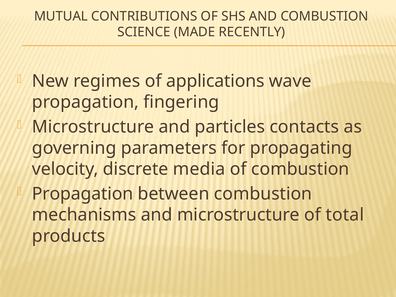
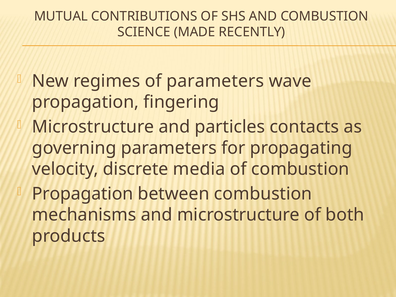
of applications: applications -> parameters (215, 81)
total: total -> both (345, 215)
